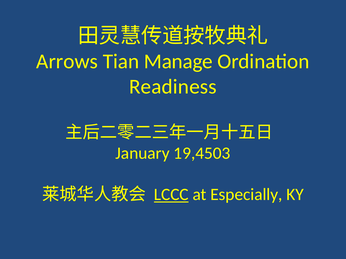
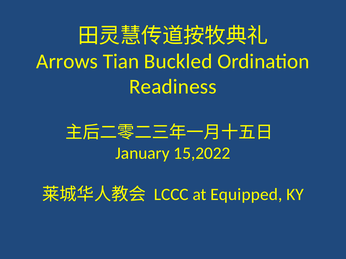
Manage: Manage -> Buckled (178, 61)
19,4503: 19,4503 -> 15,2022 (202, 153)
LCCC underline: present -> none (171, 195)
Especially: Especially -> Equipped (246, 195)
